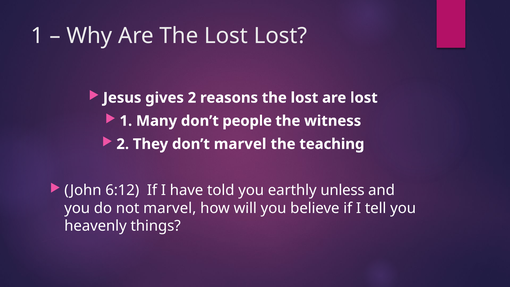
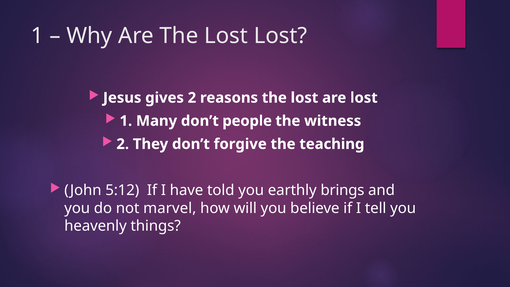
don’t marvel: marvel -> forgive (240, 144)
6:12: 6:12 -> 5:12 (122, 190)
unless: unless -> brings (342, 190)
